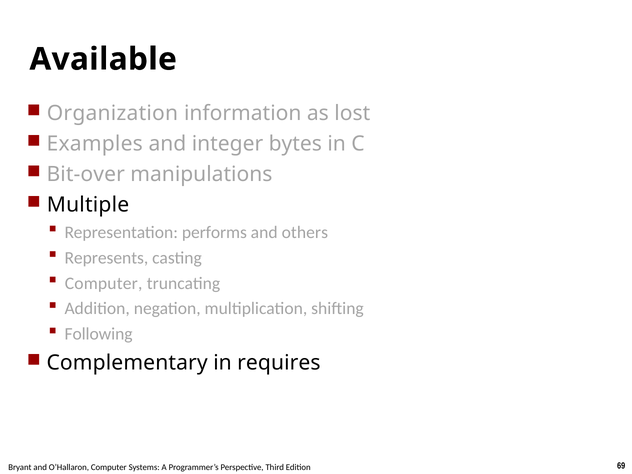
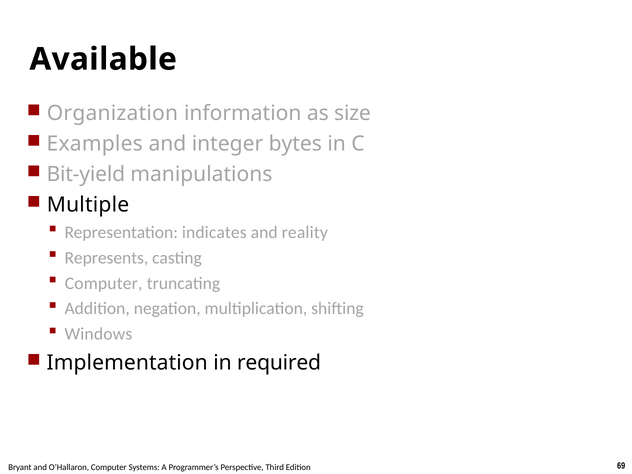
lost: lost -> size (352, 113)
Bit-over: Bit-over -> Bit-yield (86, 174)
performs: performs -> indicates (214, 232)
others: others -> reality (305, 232)
Following: Following -> Windows (98, 334)
Complementary: Complementary -> Implementation (127, 363)
requires: requires -> required (279, 363)
